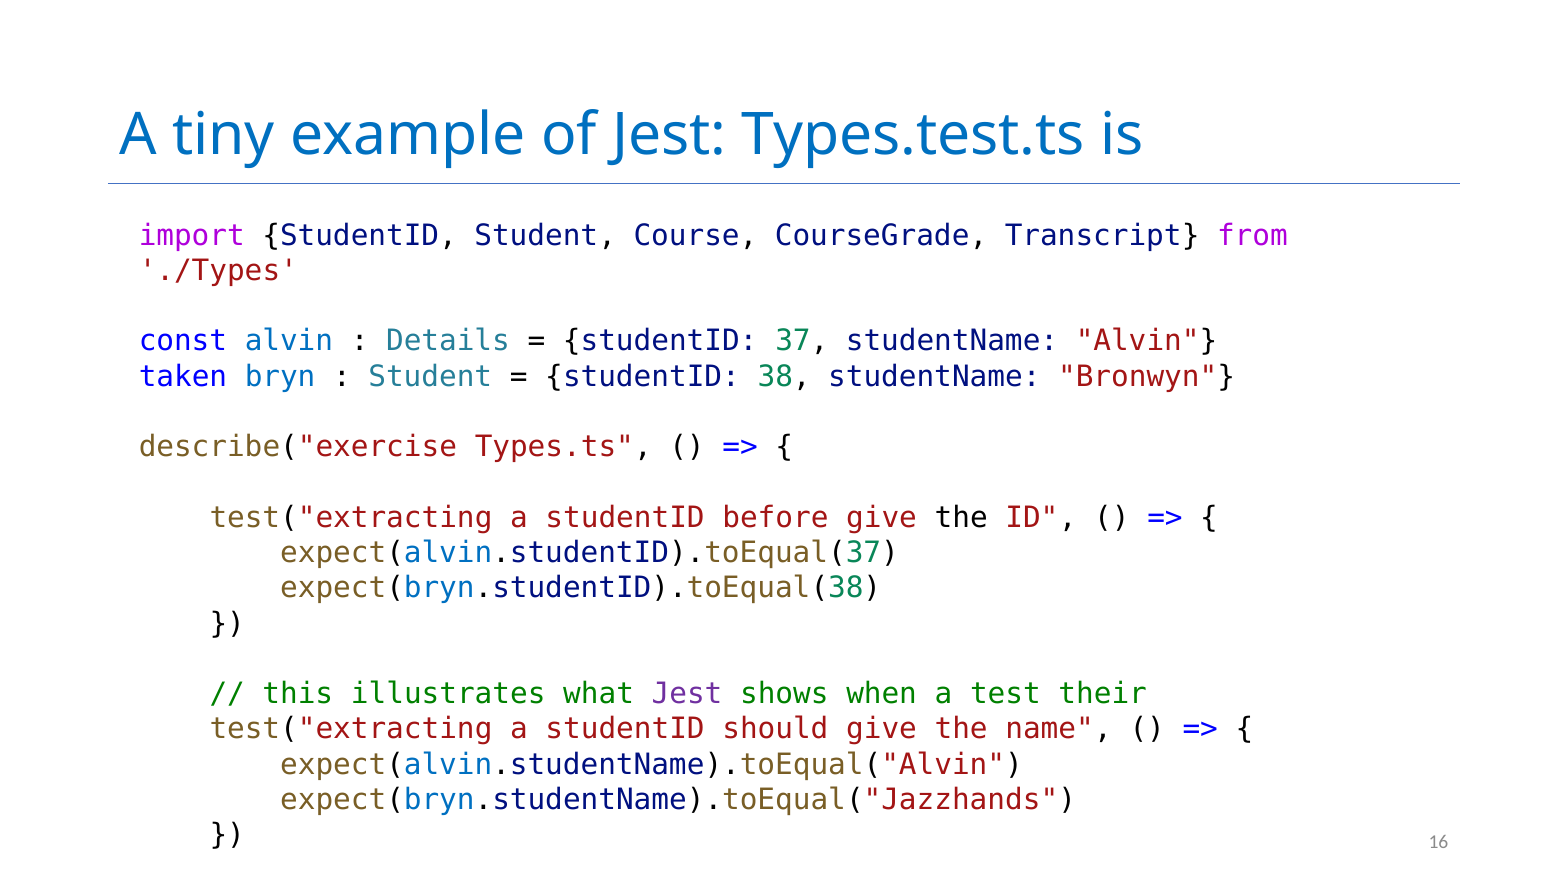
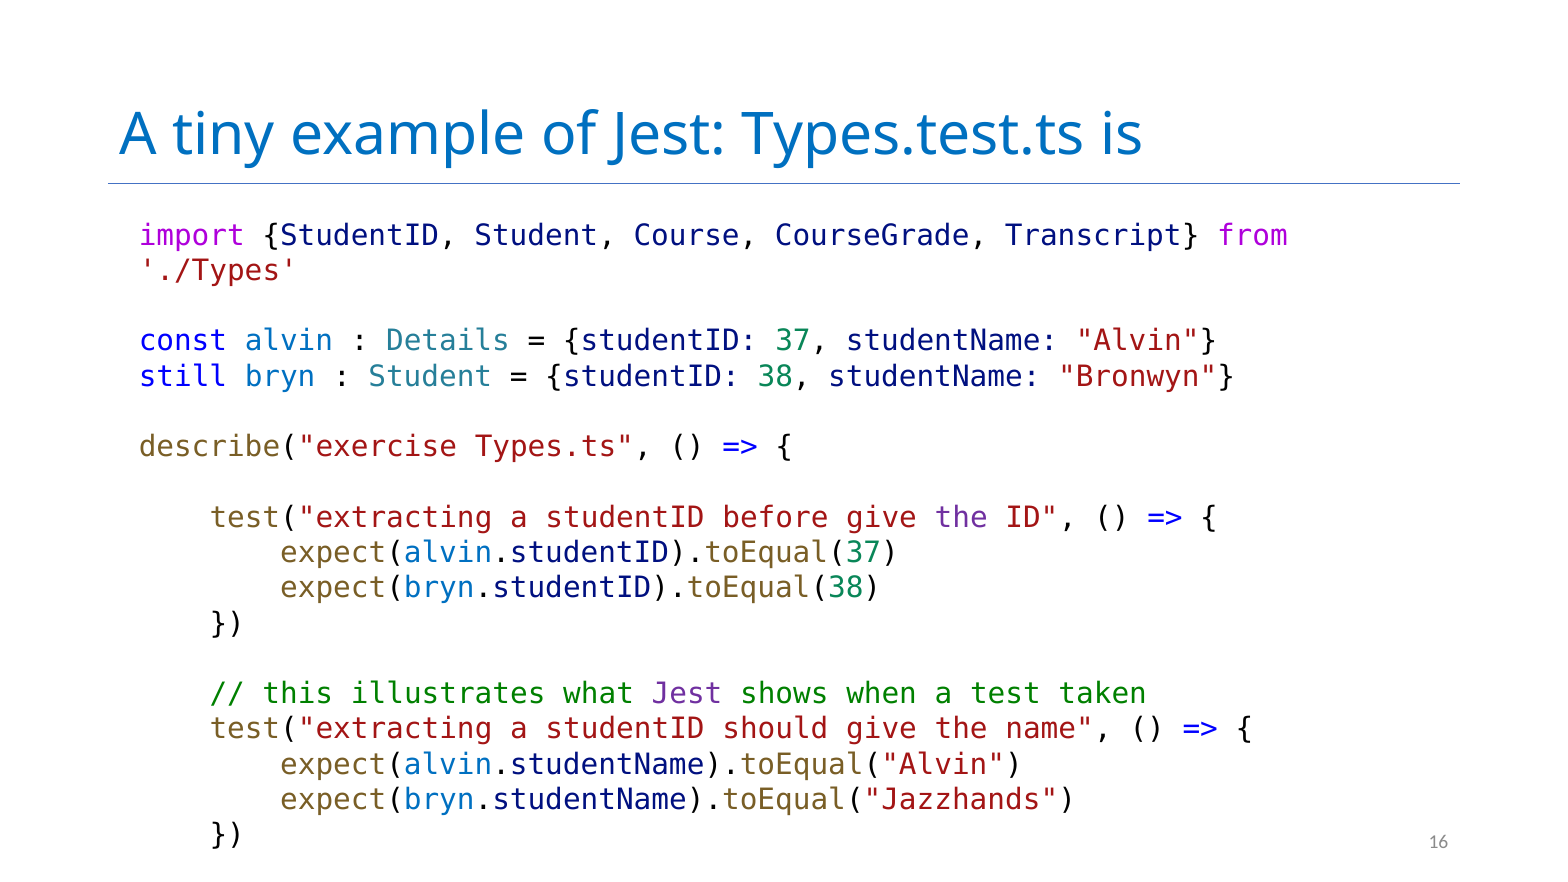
taken: taken -> still (183, 376)
the colour: black -> purple (961, 518)
their: their -> taken (1103, 694)
